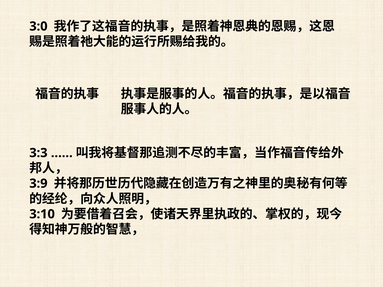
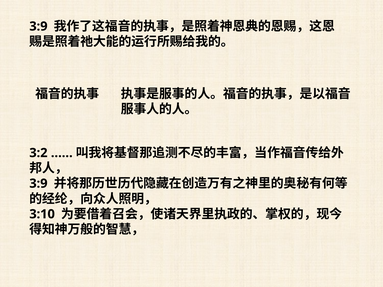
3:0: 3:0 -> 3:9 (38, 26)
3:3: 3:3 -> 3:2 (38, 153)
